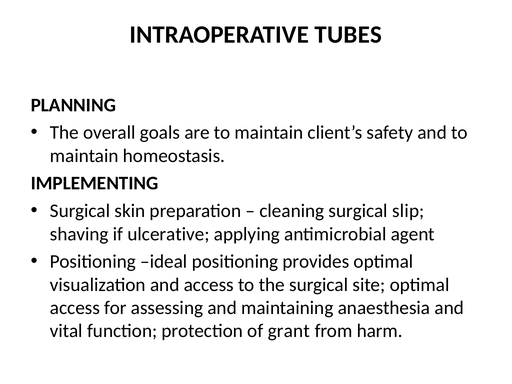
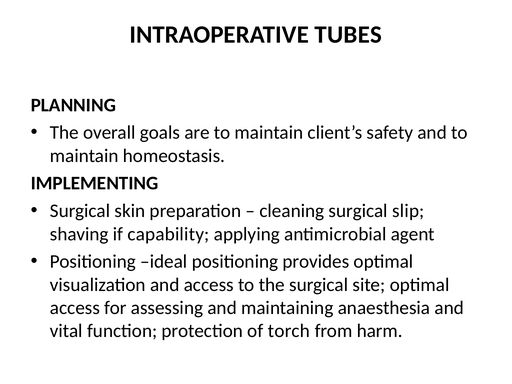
ulcerative: ulcerative -> capability (168, 234)
grant: grant -> torch (289, 331)
